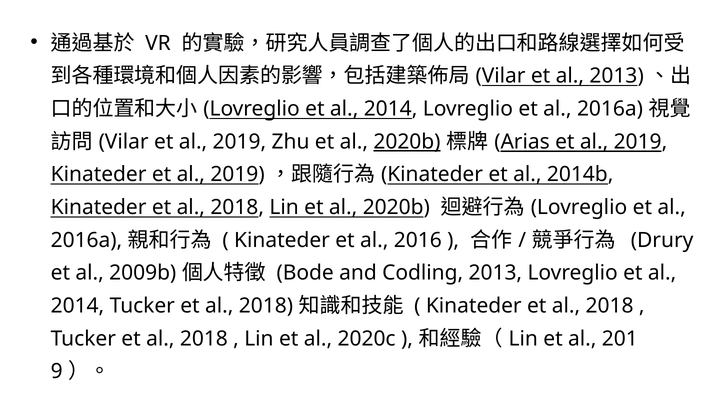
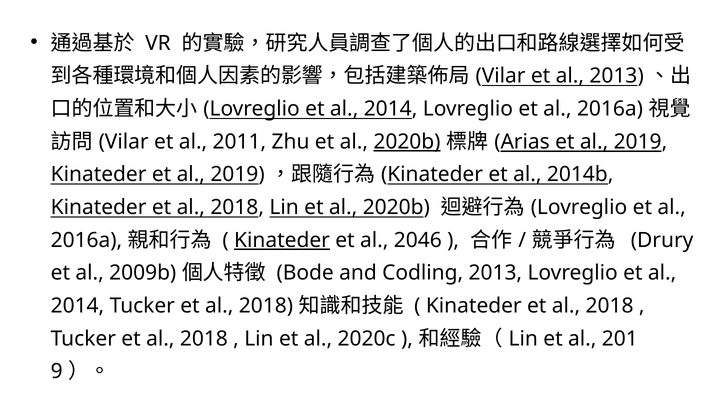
2019: 2019 -> 2011 (239, 141)
Kinateder underline: none -> present (282, 240)
2016: 2016 -> 2046 (418, 240)
